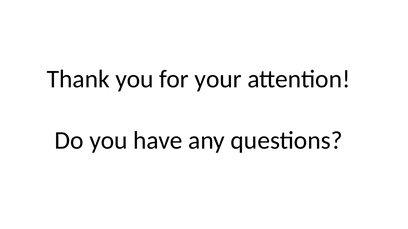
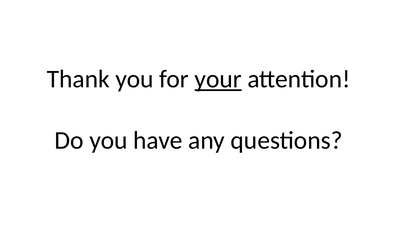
your underline: none -> present (218, 79)
